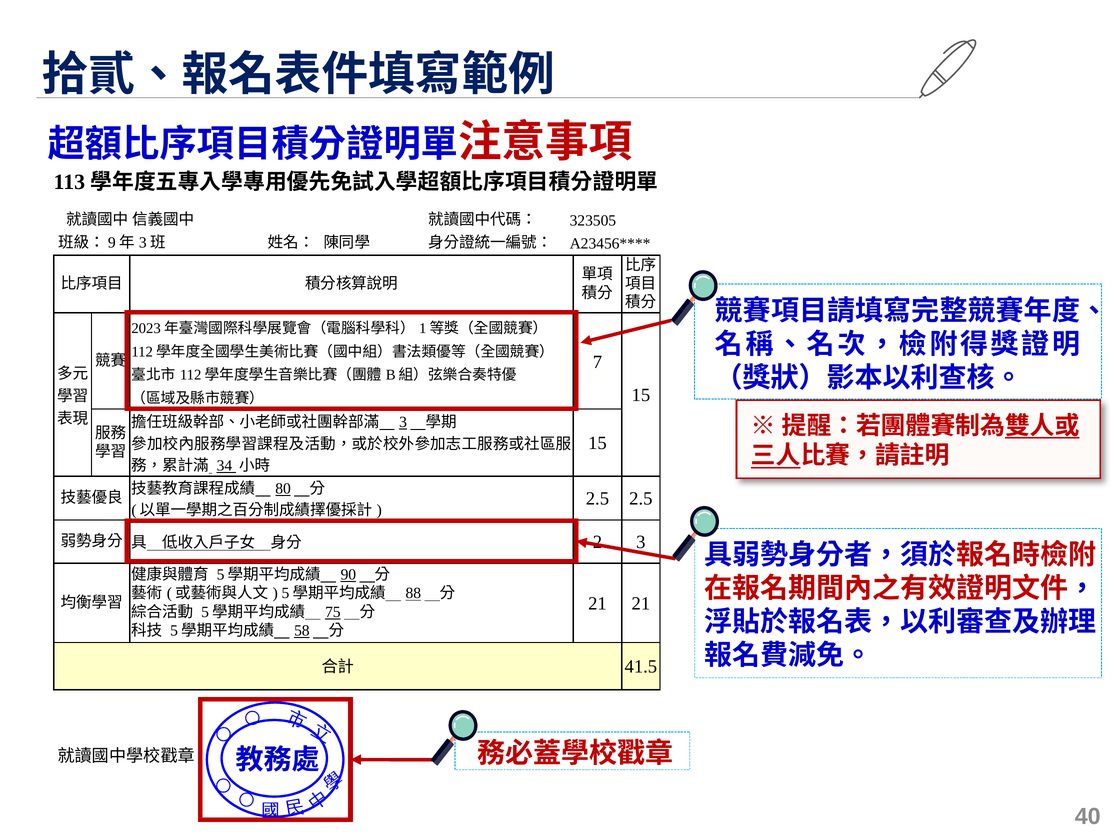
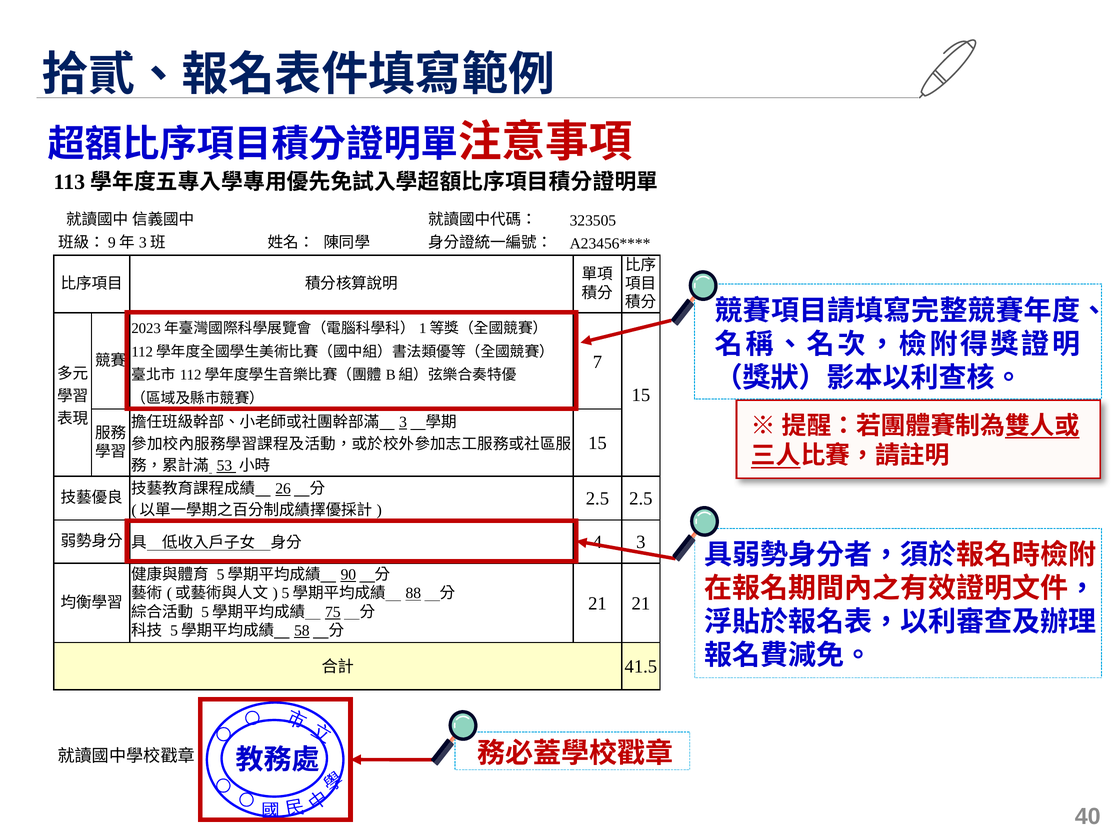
34: 34 -> 53 (224, 466)
80: 80 -> 26 (283, 489)
2: 2 -> 4 (597, 542)
